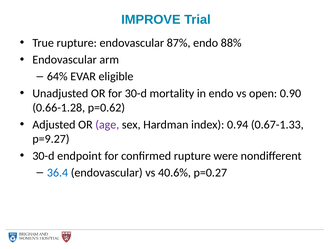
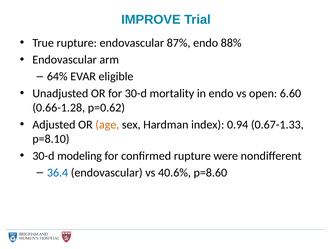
0.90: 0.90 -> 6.60 (290, 93)
age colour: purple -> orange (107, 125)
p=9.27: p=9.27 -> p=8.10 (51, 139)
endpoint: endpoint -> modeling (80, 156)
p=0.27: p=0.27 -> p=8.60 (210, 173)
